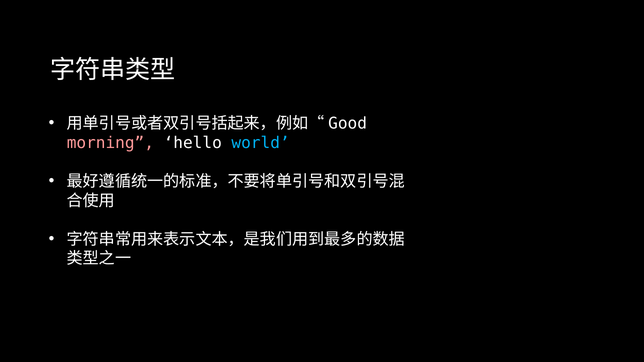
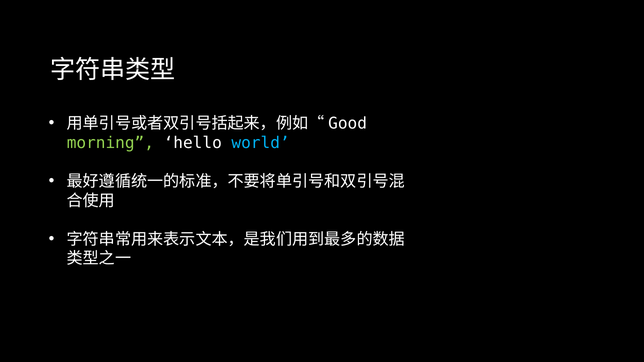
morning colour: pink -> light green (110, 143)
